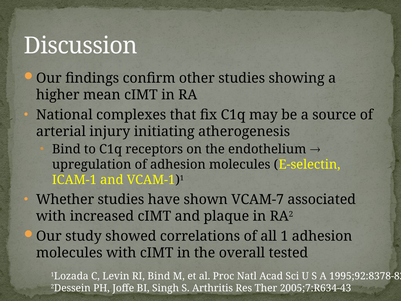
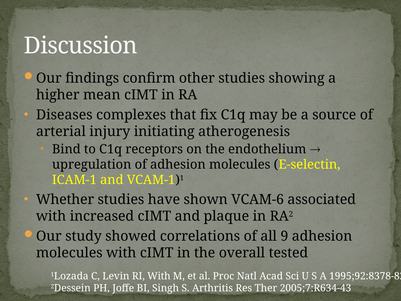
National: National -> Diseases (64, 115)
VCAM-7: VCAM-7 -> VCAM-6 (258, 199)
1: 1 -> 9 (284, 236)
RI Bind: Bind -> With (159, 276)
